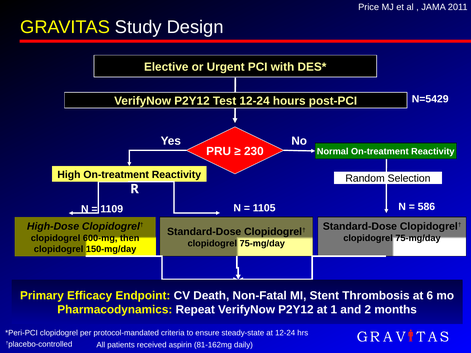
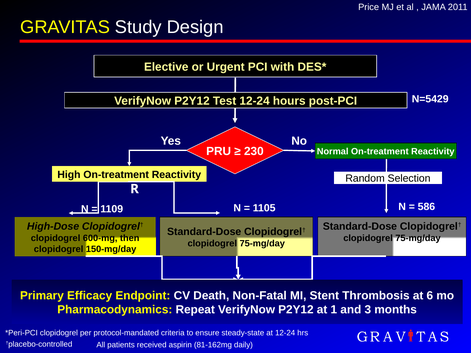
2: 2 -> 3 (368, 310)
